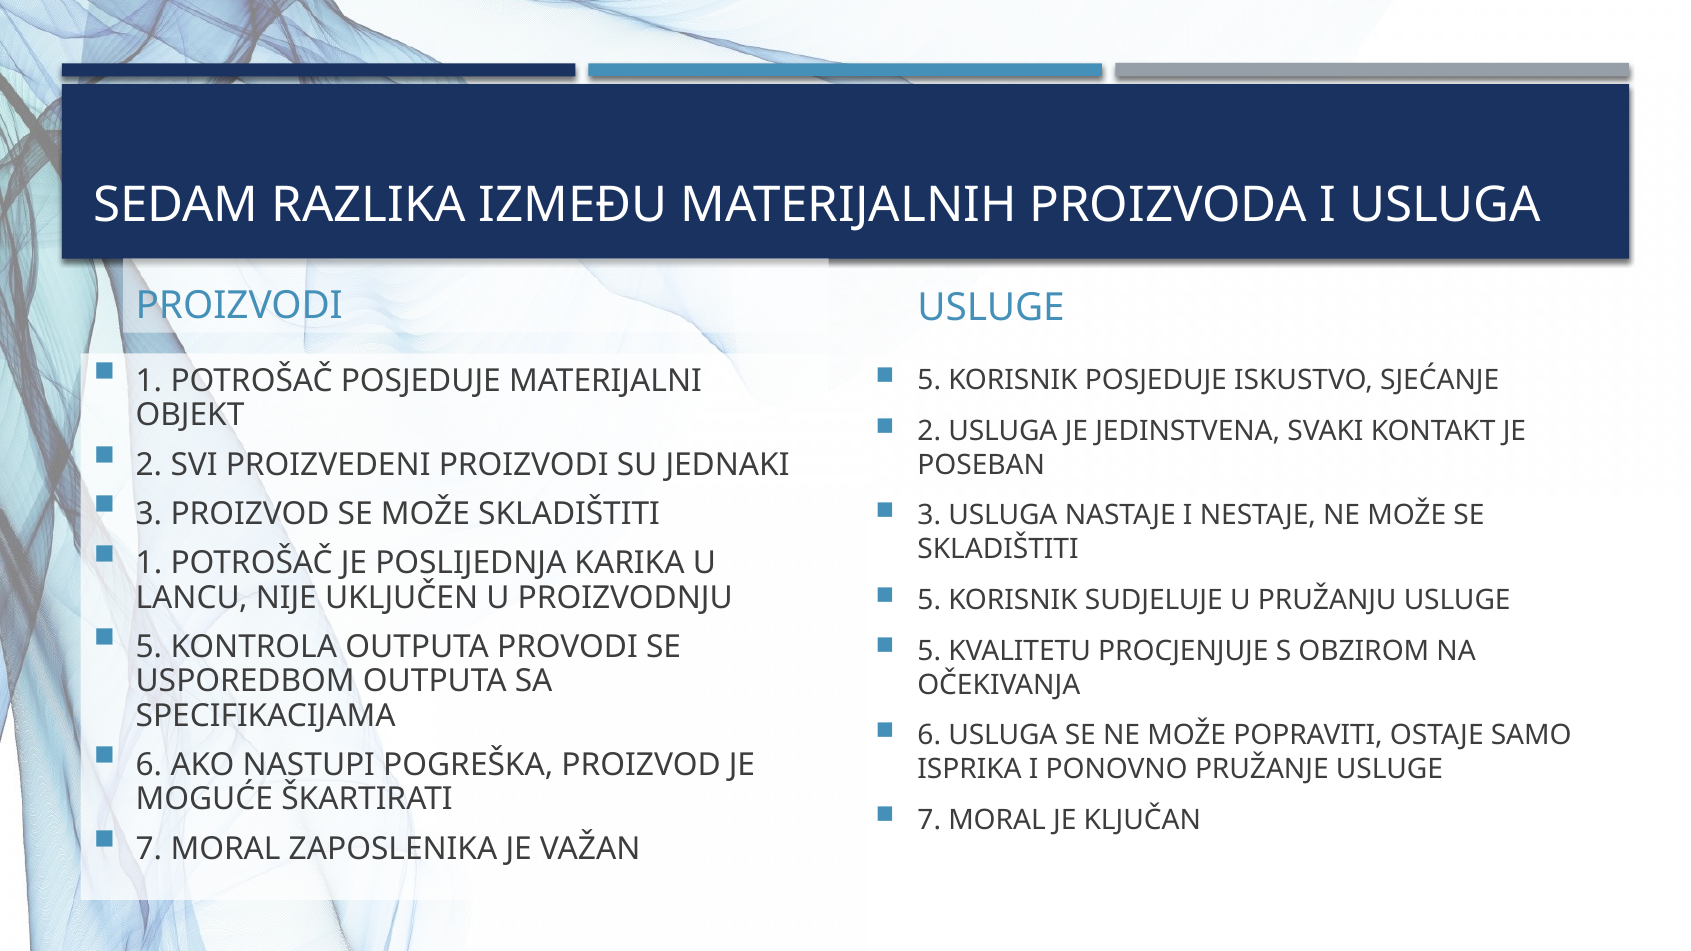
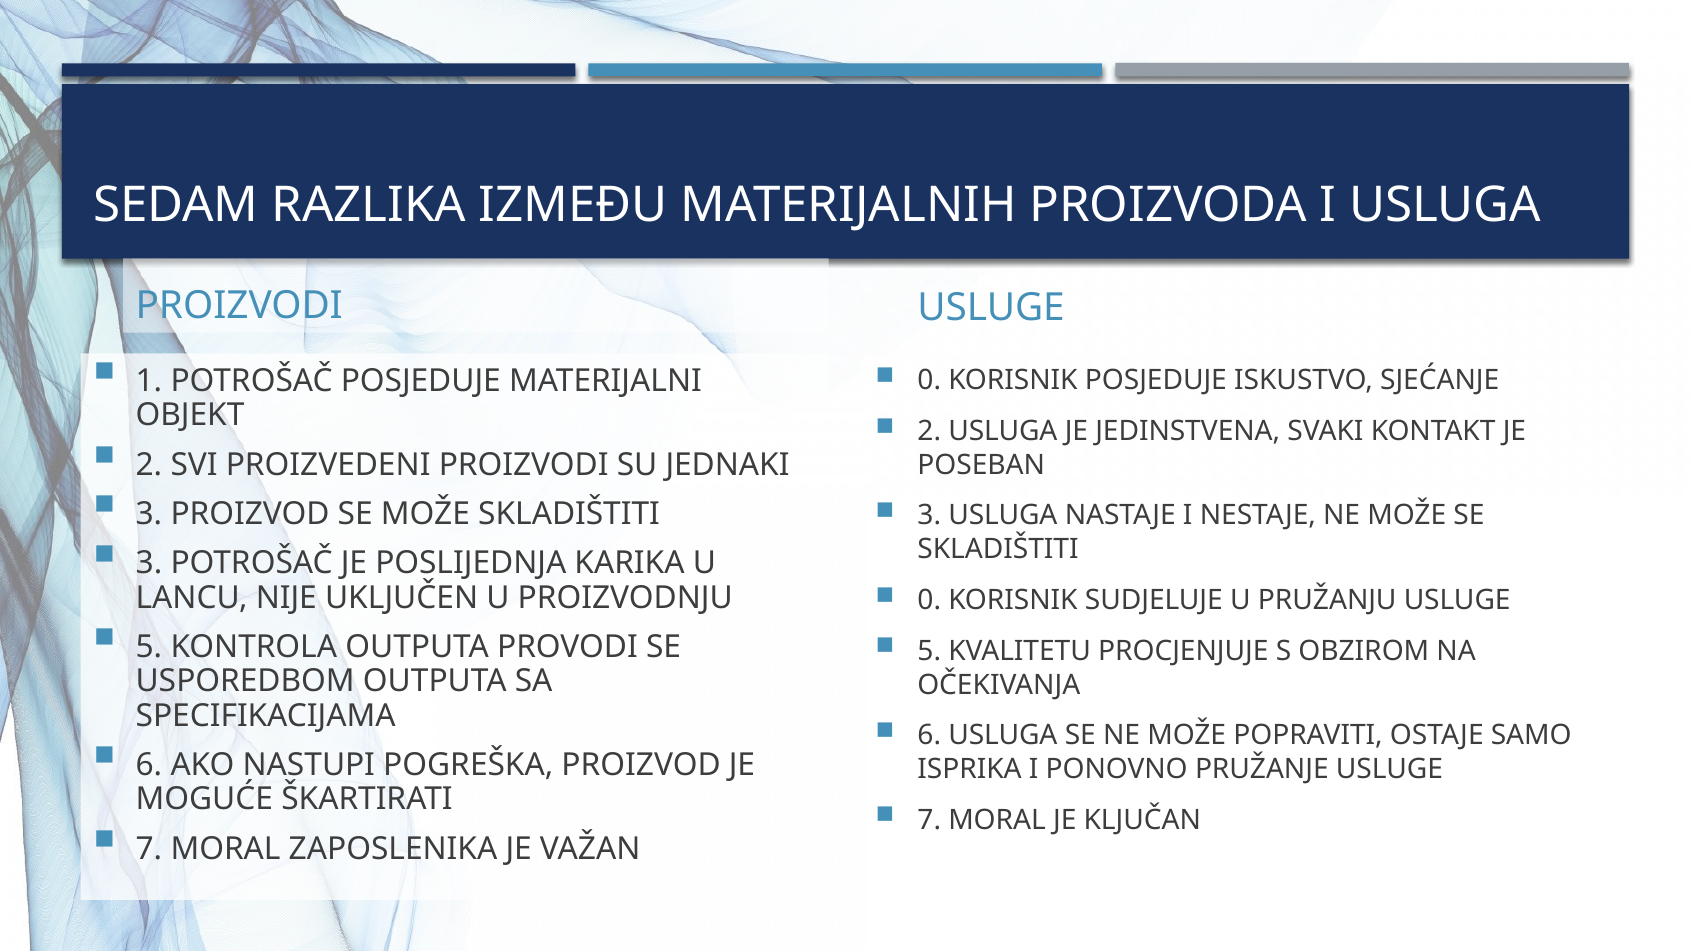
5: 5 -> 0 (929, 381)
1: 1 -> 3 (149, 564)
5: 5 -> 0 (929, 600)
